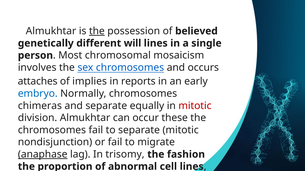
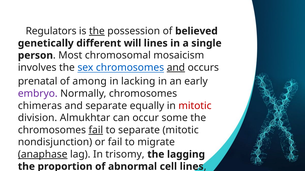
Almukhtar: Almukhtar -> Regulators (51, 31)
and underline: none -> present (176, 68)
attaches: attaches -> prenatal (38, 82)
implies: implies -> among (90, 82)
reports: reports -> lacking (138, 82)
embryo colour: blue -> purple (38, 94)
these: these -> some (175, 118)
fail underline: none -> present (96, 130)
fashion: fashion -> lagging (186, 155)
